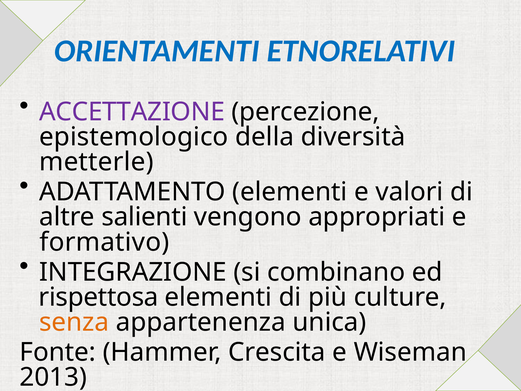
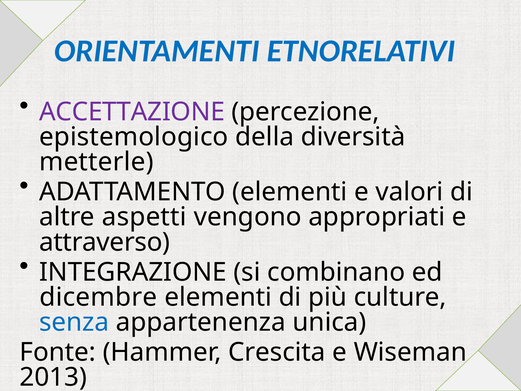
salienti: salienti -> aspetti (144, 217)
formativo: formativo -> attraverso (105, 242)
rispettosa: rispettosa -> dicembre (98, 297)
senza colour: orange -> blue (74, 322)
